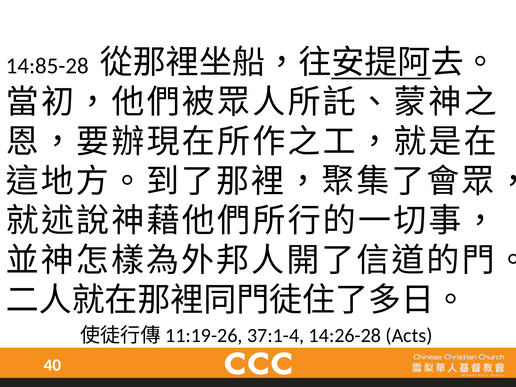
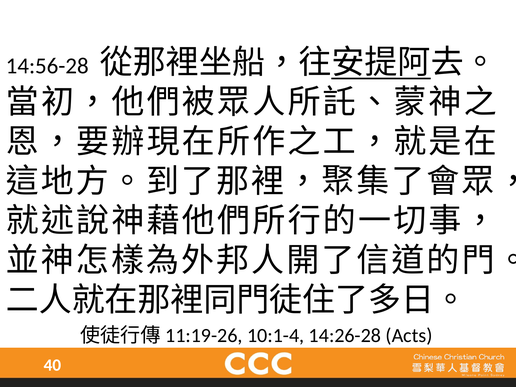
14:85-28: 14:85-28 -> 14:56-28 (47, 66)
37:1-4: 37:1-4 -> 10:1-4 (276, 335)
